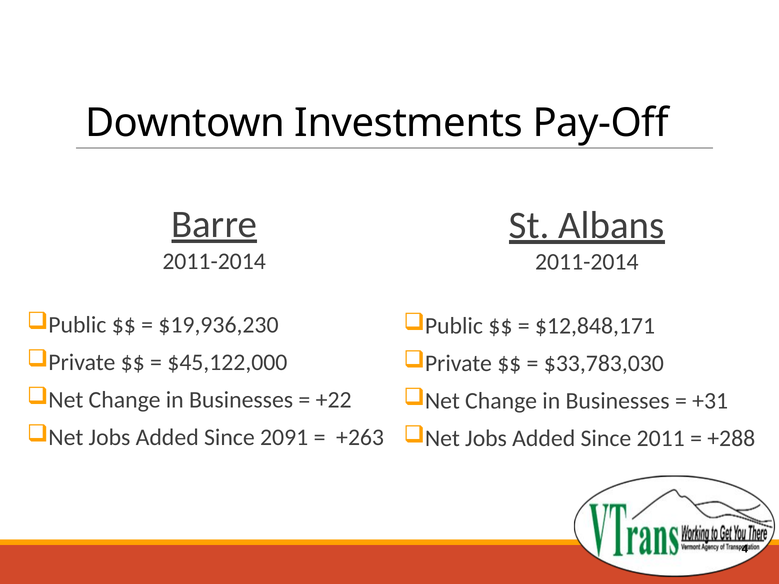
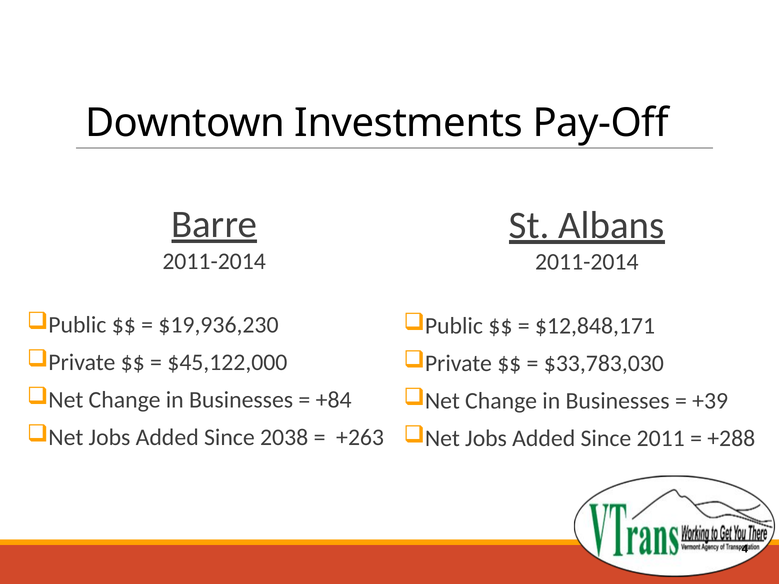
+22: +22 -> +84 (334, 400)
+31: +31 -> +39 (710, 401)
2091: 2091 -> 2038 (284, 438)
